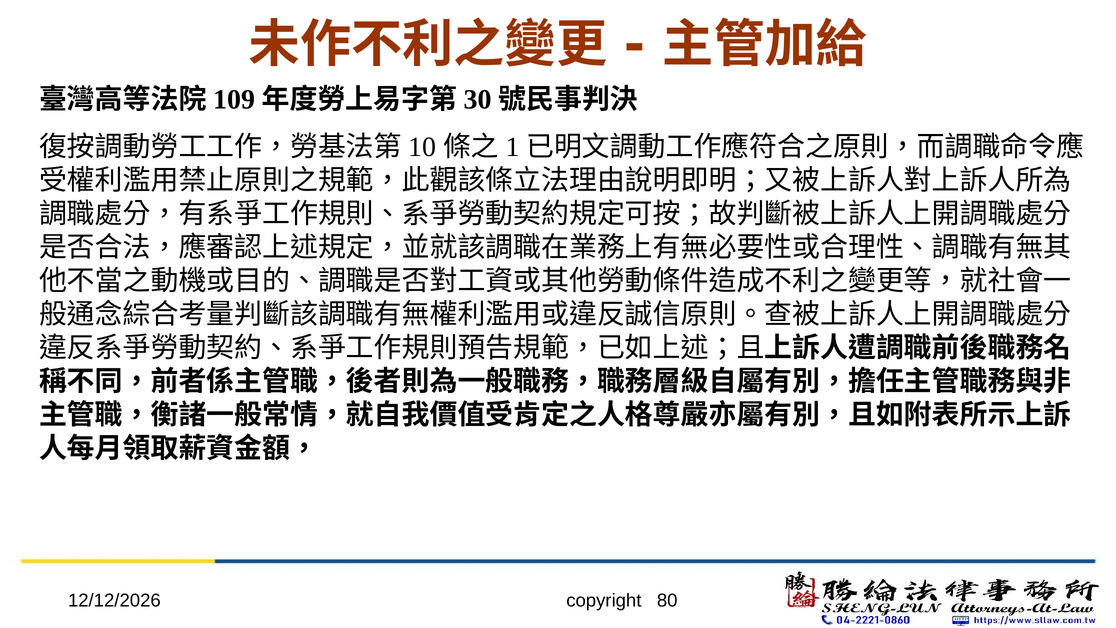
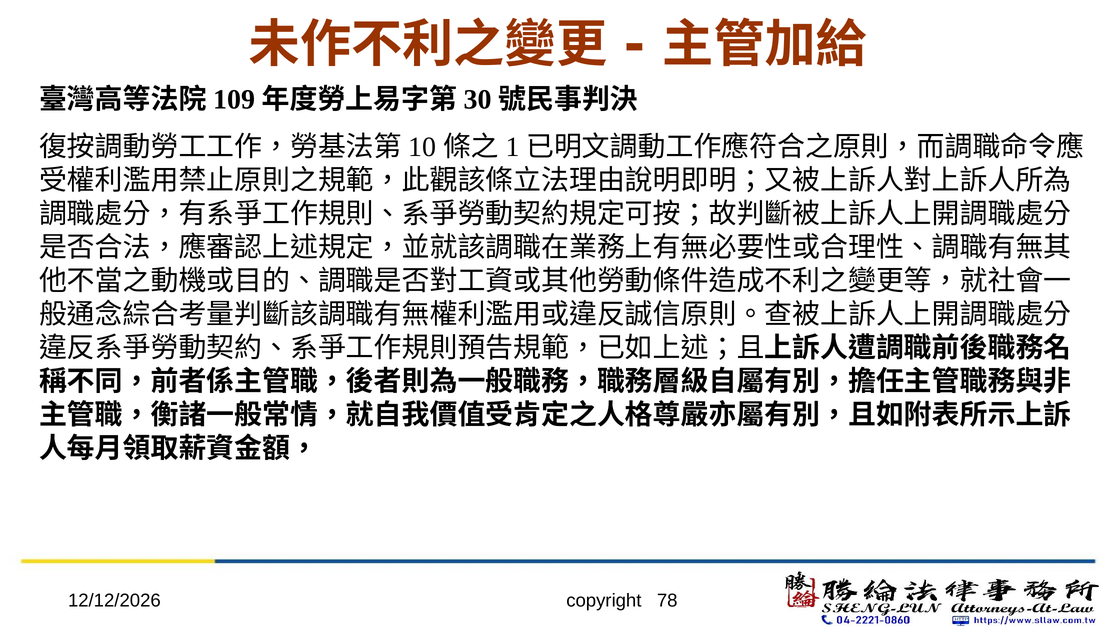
80: 80 -> 78 (667, 601)
